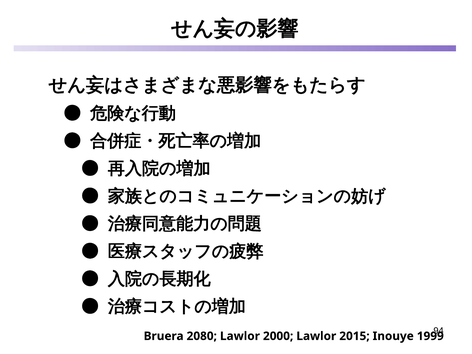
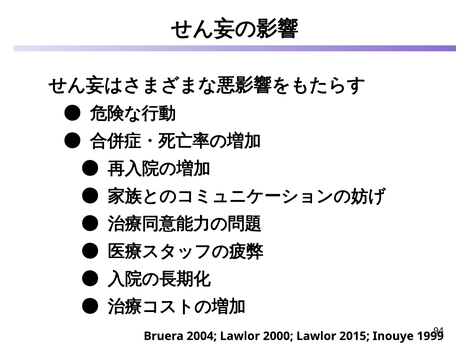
2080: 2080 -> 2004 (202, 336)
